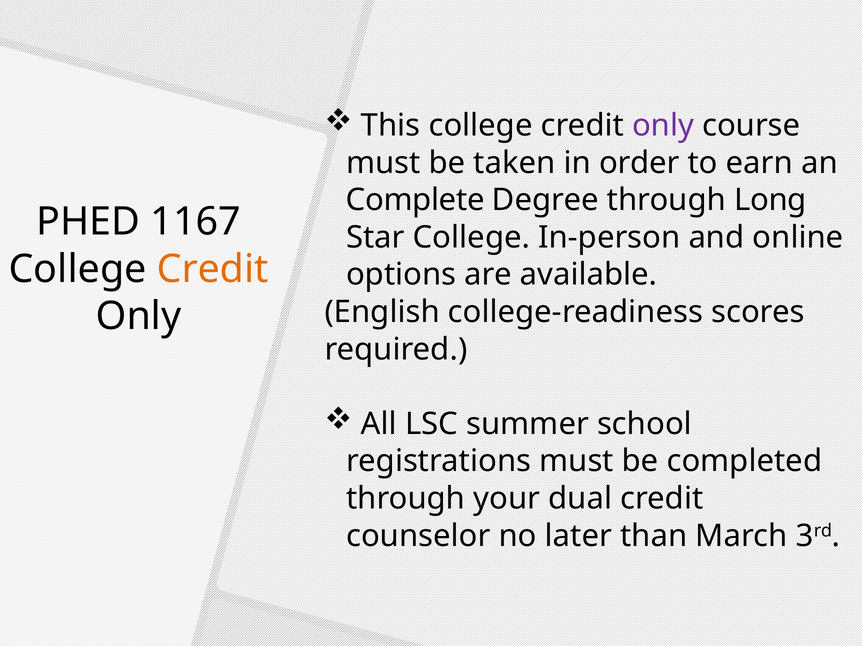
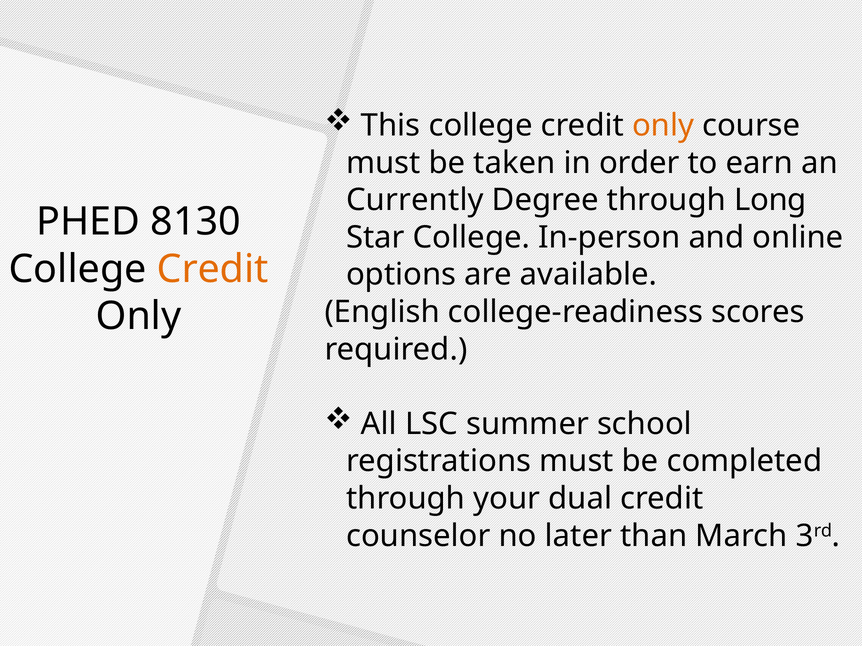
only colour: purple -> orange (663, 126)
Complete: Complete -> Currently (415, 200)
1167: 1167 -> 8130 (196, 222)
